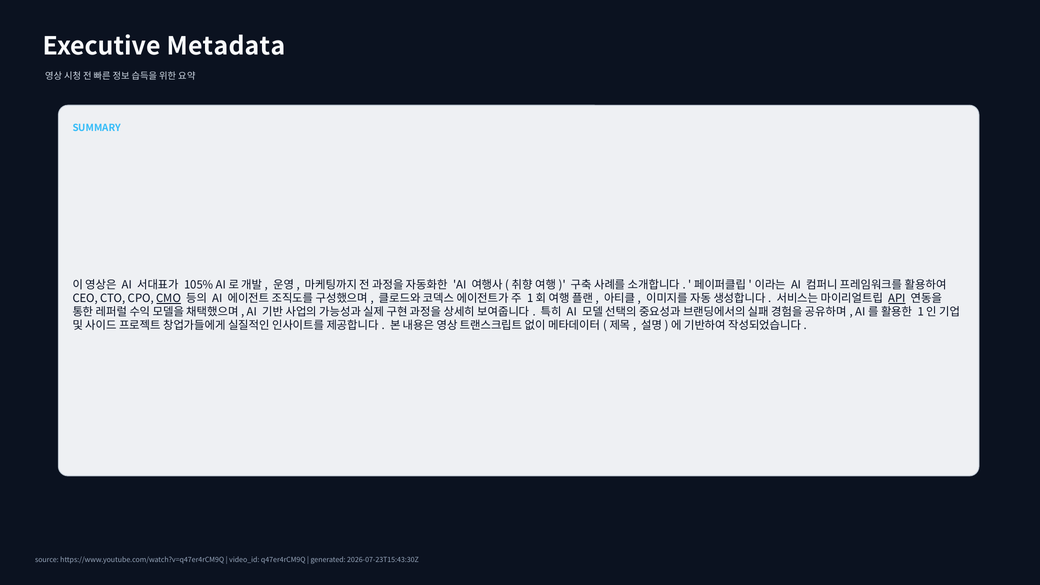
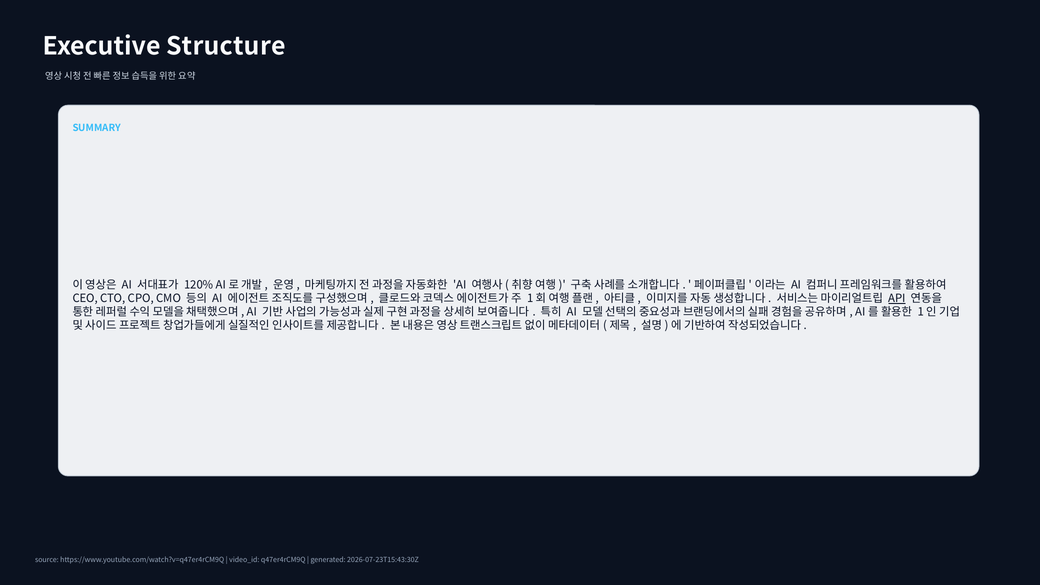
Metadata: Metadata -> Structure (226, 47)
105%: 105% -> 120% (199, 285)
CMO underline: present -> none (169, 299)
